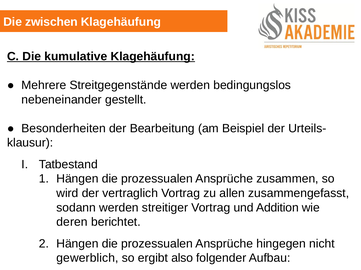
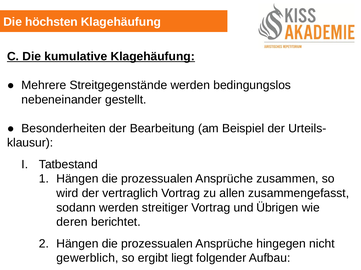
zwischen: zwischen -> höchsten (51, 22)
Addition: Addition -> Übrigen (277, 208)
also: also -> liegt (182, 259)
